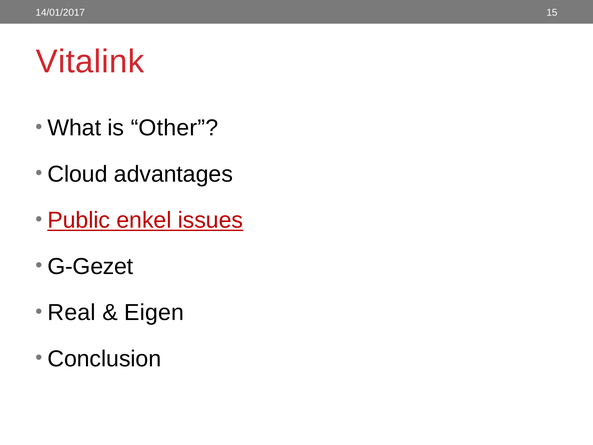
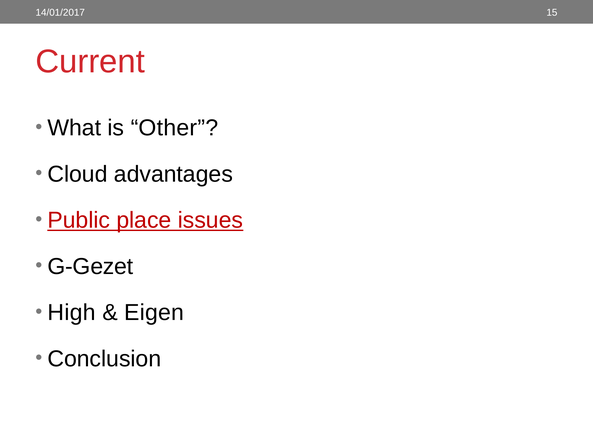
Vitalink: Vitalink -> Current (90, 62)
enkel: enkel -> place (144, 220)
Real: Real -> High (72, 312)
